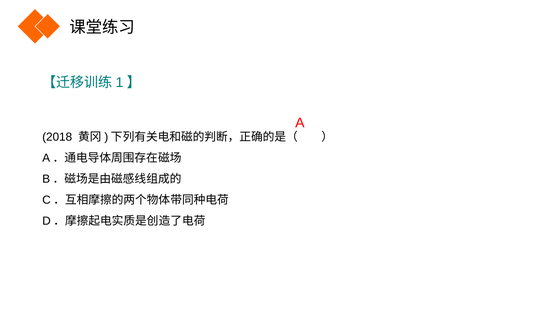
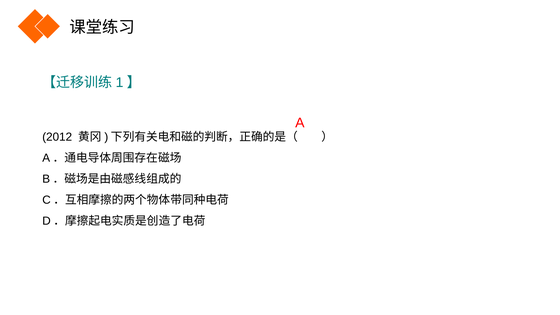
2018: 2018 -> 2012 (57, 137)
